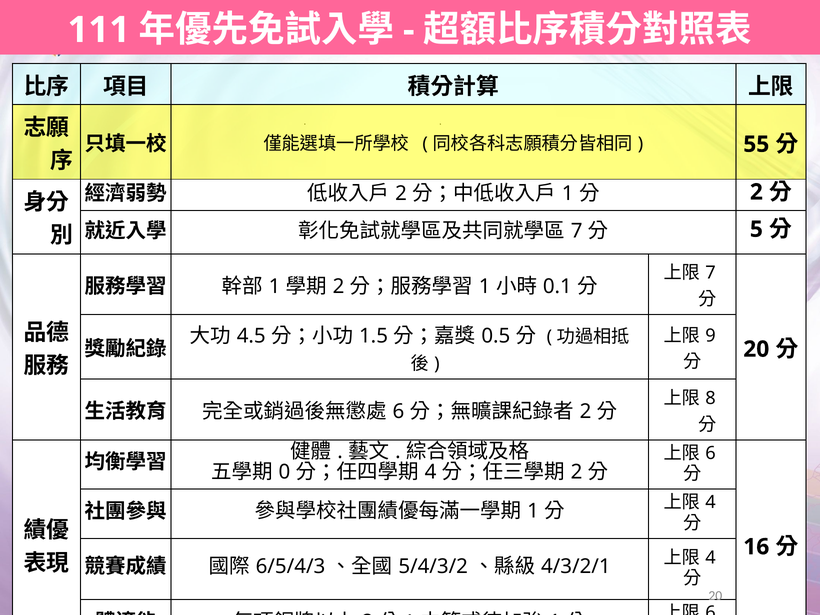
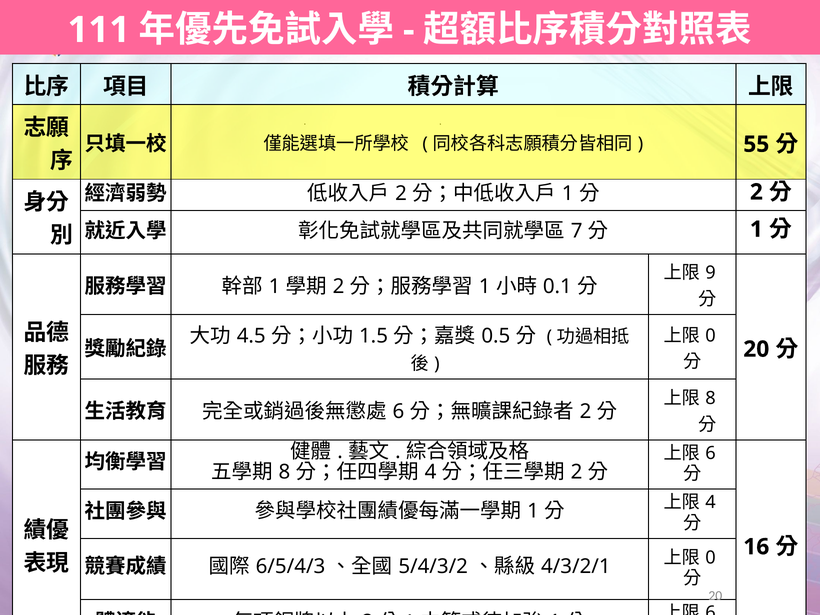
5: 5 -> 1 (756, 229)
7: 7 -> 9 (710, 273)
9: 9 -> 0 (710, 336)
0: 0 -> 8 (284, 472)
4: 4 -> 0 (710, 558)
